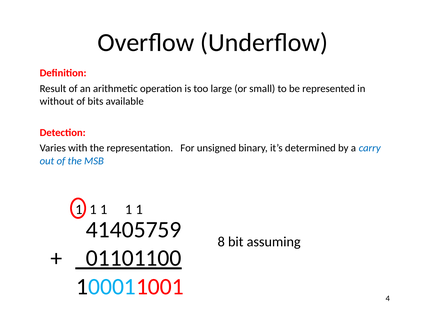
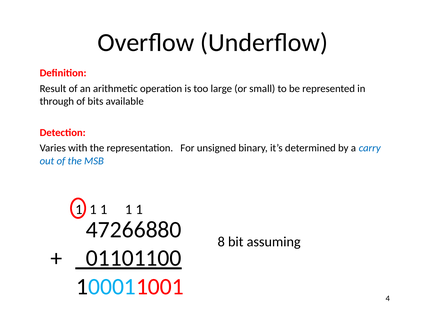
without: without -> through (57, 102)
41405759: 41405759 -> 47266880 (134, 230)
